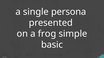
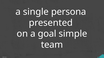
frog: frog -> goal (47, 34)
basic: basic -> team (52, 45)
